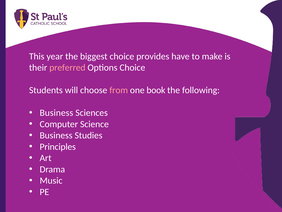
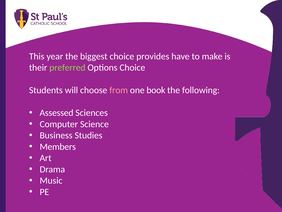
preferred colour: pink -> light green (67, 67)
Business: Business -> Assessed (57, 113)
Principles: Principles -> Members (58, 146)
